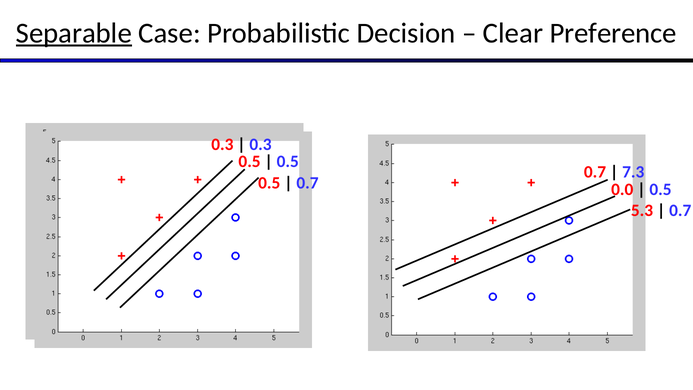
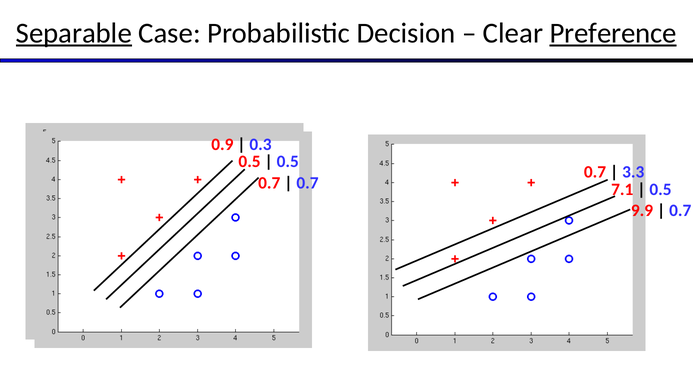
Preference underline: none -> present (613, 33)
0.3: 0.3 -> 0.9 (222, 145)
7.3: 7.3 -> 3.3 (633, 172)
0.5: 0.5 -> 0.7 (269, 183)
0.0: 0.0 -> 7.1 (622, 189)
5.3: 5.3 -> 9.9 (642, 210)
